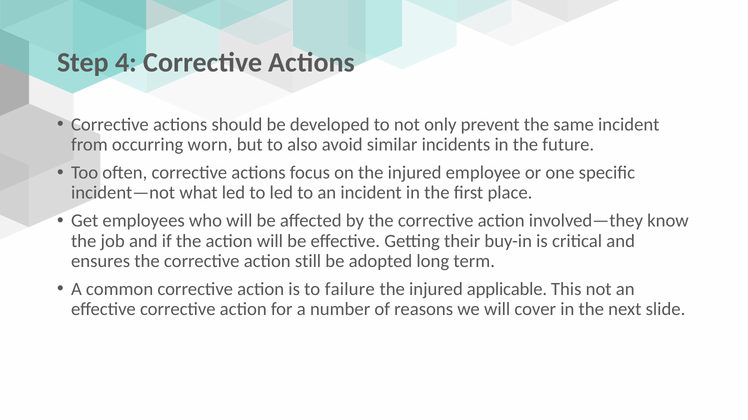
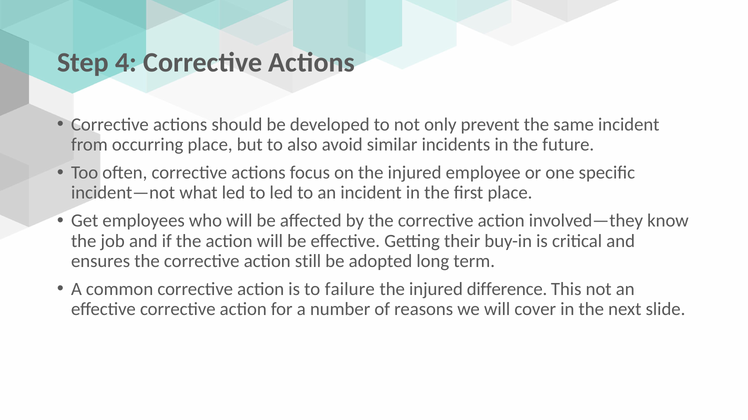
occurring worn: worn -> place (210, 145)
applicable: applicable -> difference (507, 289)
